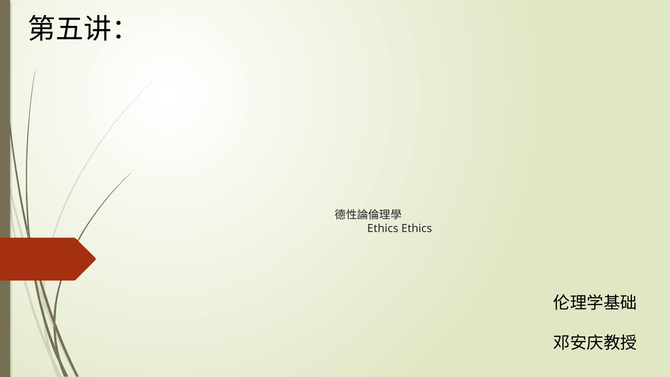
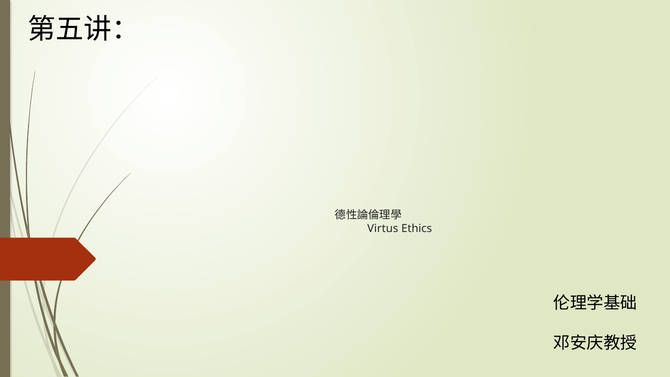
Ethics: Ethics -> Virtus (383, 228)
